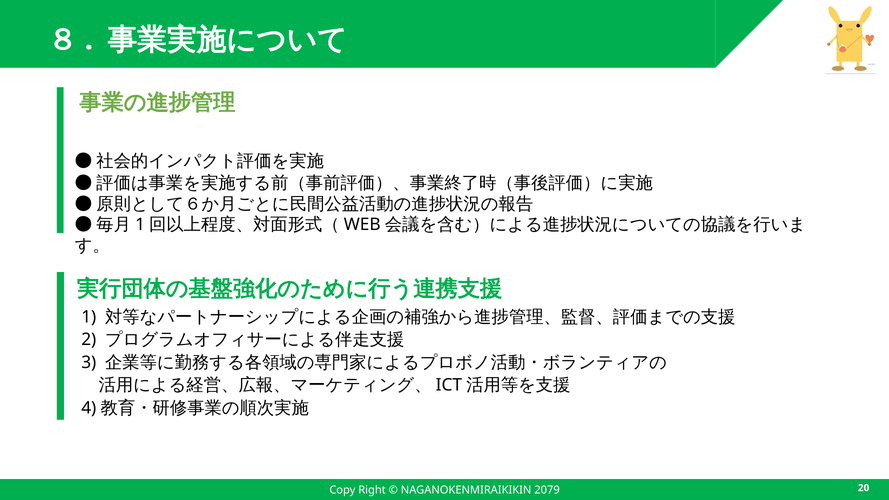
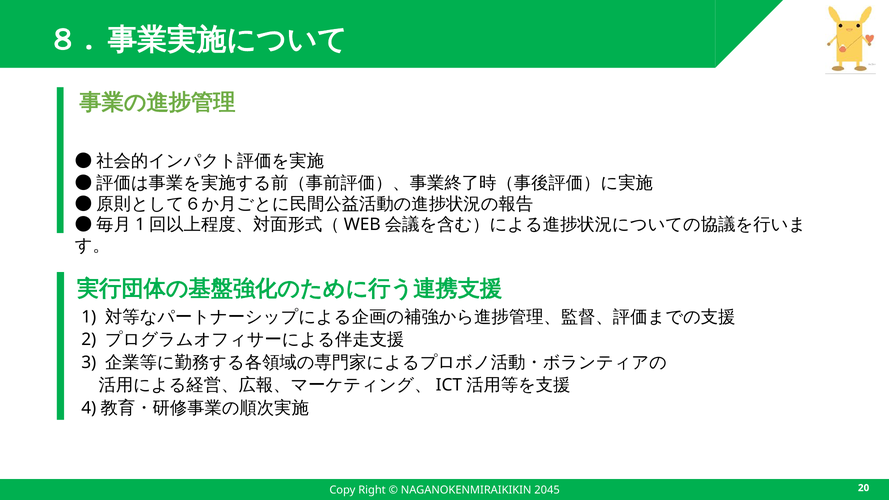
2079: 2079 -> 2045 (547, 490)
